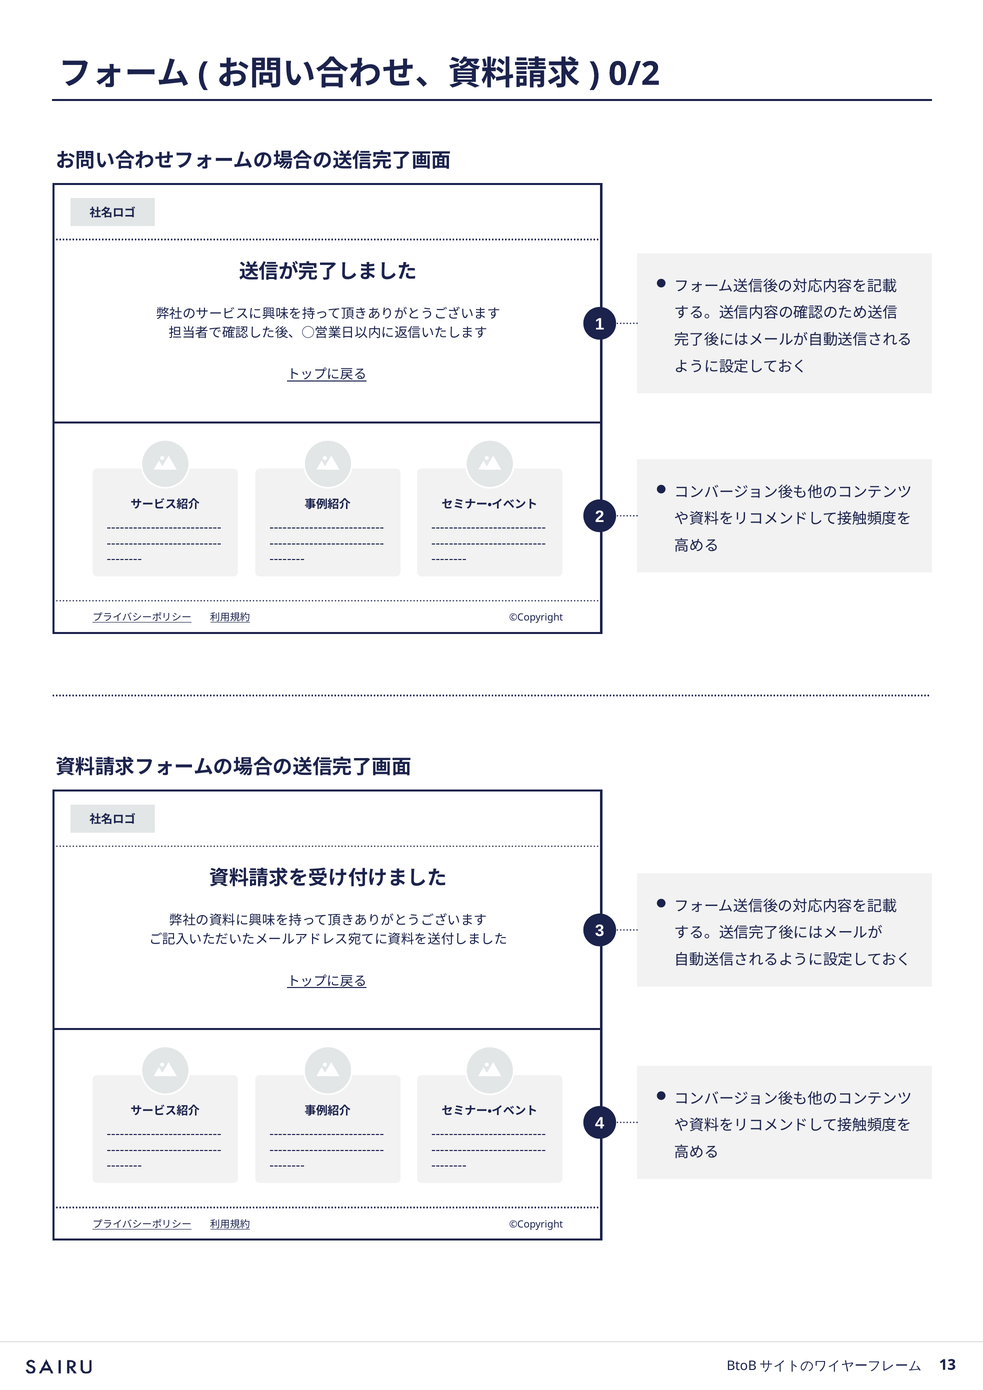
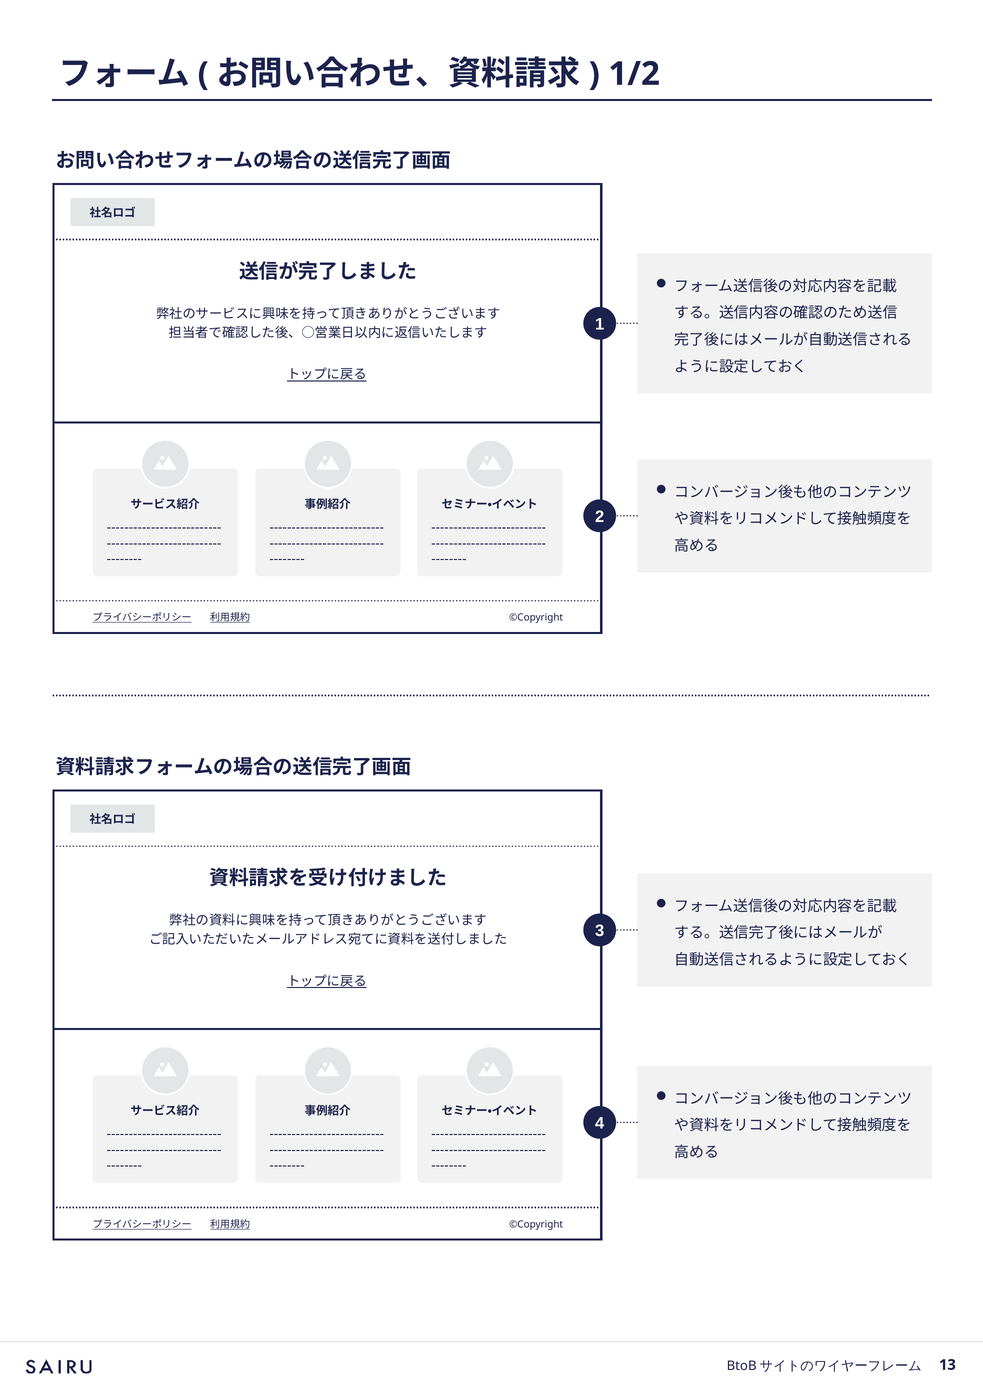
0/2: 0/2 -> 1/2 (634, 74)
